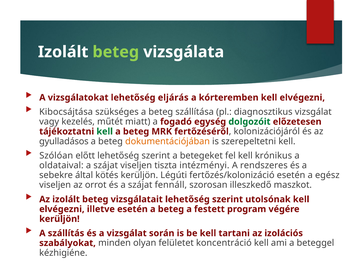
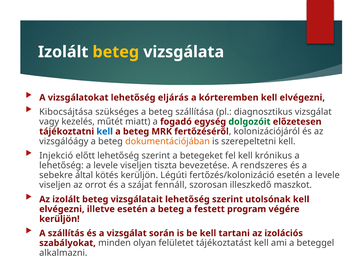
beteg colour: light green -> yellow (116, 52)
kell colour: green -> blue (105, 131)
gyulladásos: gyulladásos -> vizsgálóágy (64, 141)
Szólóan: Szólóan -> Injekció (56, 155)
oldataival: oldataival -> lehetőség (61, 165)
szájat: szájat -> levele (106, 165)
intézményi: intézményi -> bevezetése (204, 165)
esetén a egész: egész -> levele (327, 175)
koncentráció: koncentráció -> tájékoztatást (224, 243)
kézhigiéne: kézhigiéne -> alkalmazni (63, 252)
